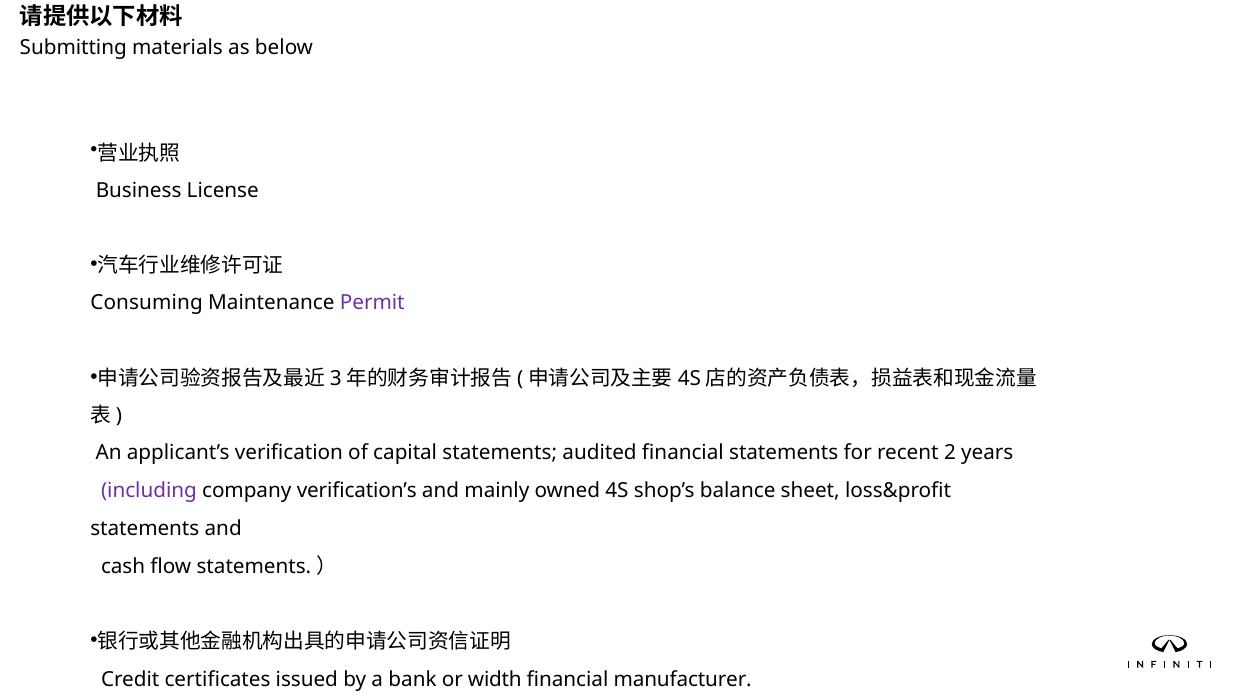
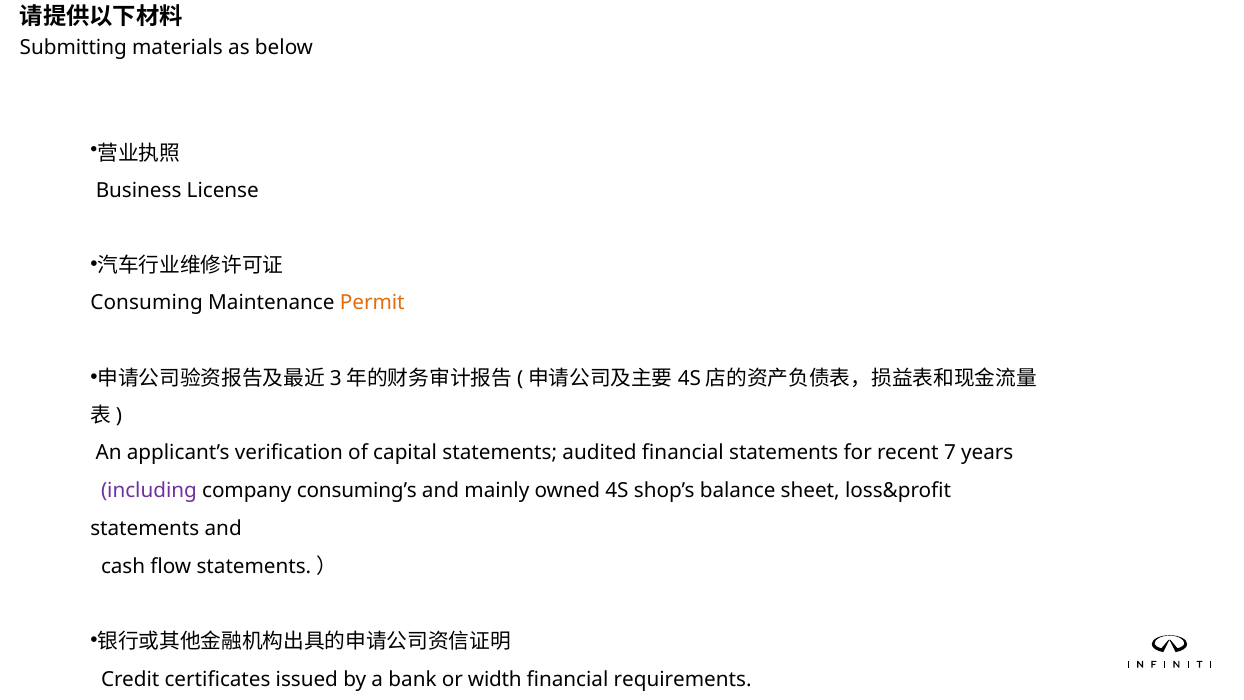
Permit colour: purple -> orange (372, 302)
2: 2 -> 7 (950, 453)
verification’s: verification’s -> consuming’s (357, 491)
manufacturer: manufacturer -> requirements (683, 679)
